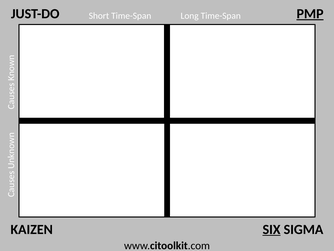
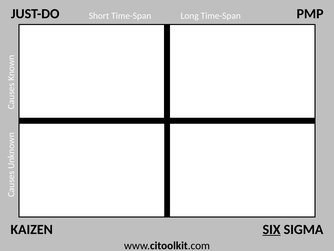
PMP underline: present -> none (310, 14)
